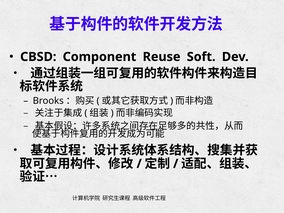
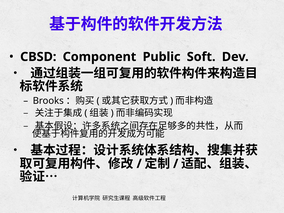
Reuse: Reuse -> Public (162, 57)
